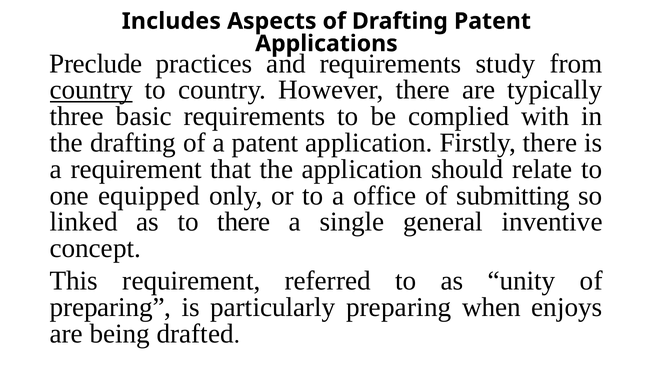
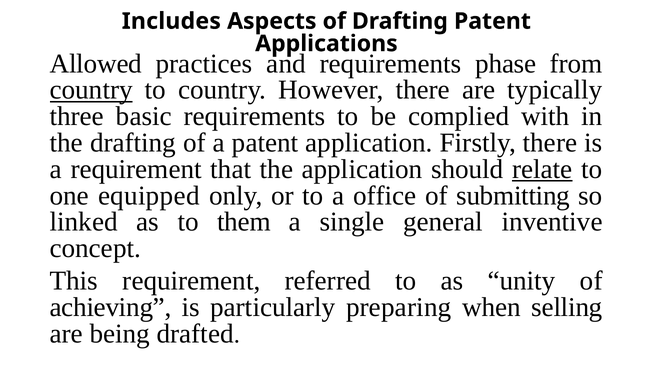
Preclude: Preclude -> Allowed (96, 64)
study: study -> phase (506, 64)
relate underline: none -> present (542, 169)
to there: there -> them (244, 222)
preparing: preparing -> achieving (111, 308)
enjoys: enjoys -> selling (567, 308)
